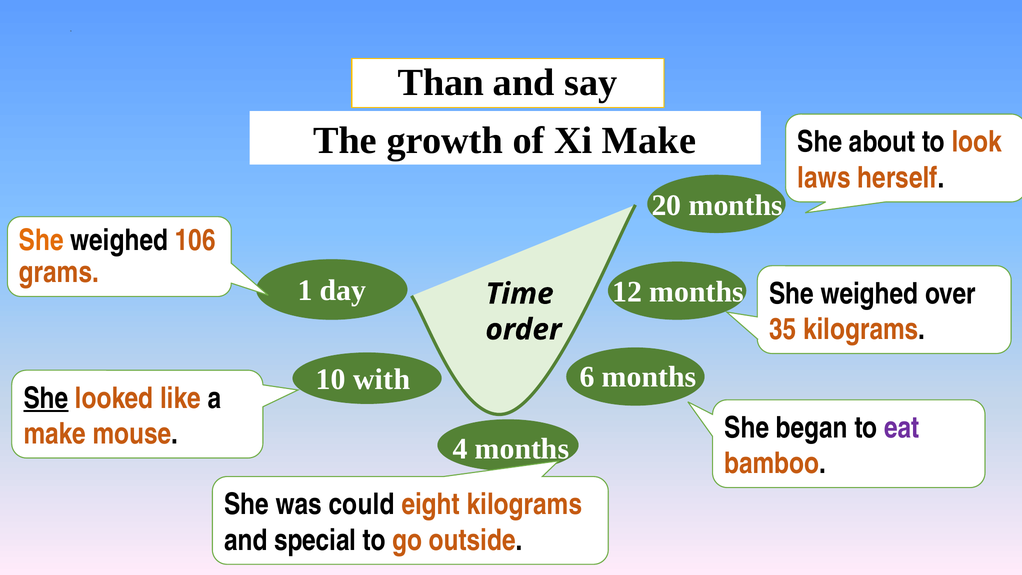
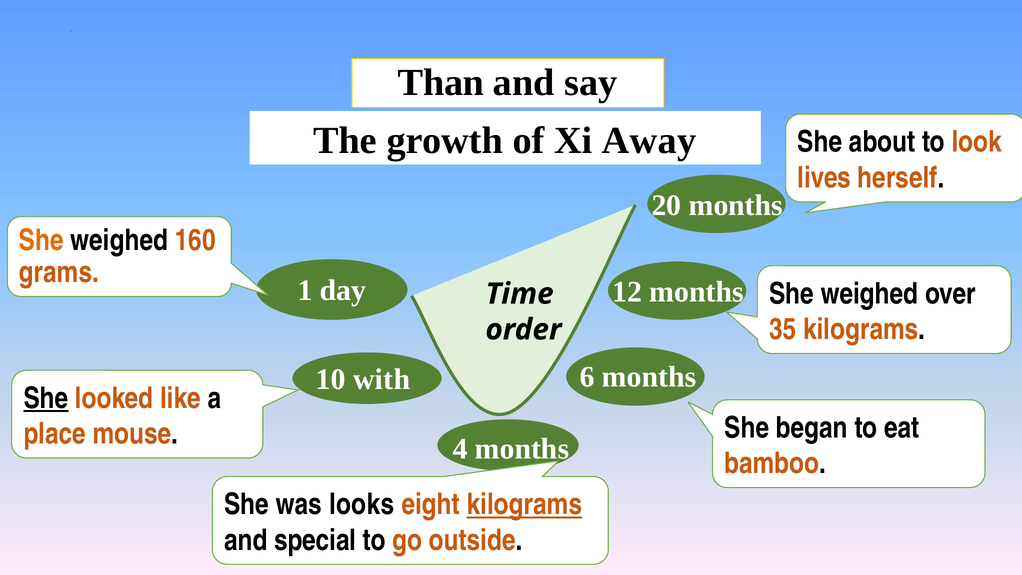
Xi Make: Make -> Away (649, 141)
laws: laws -> lives (824, 178)
106: 106 -> 160 (195, 240)
eat colour: purple -> black (902, 428)
make: make -> place (55, 434)
could: could -> looks (362, 504)
kilograms underline: none -> present (524, 504)
